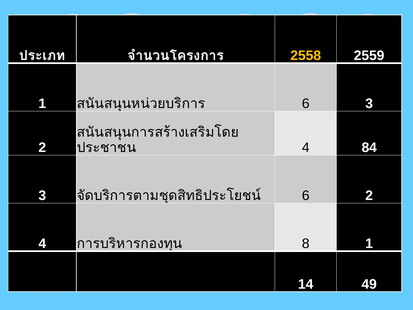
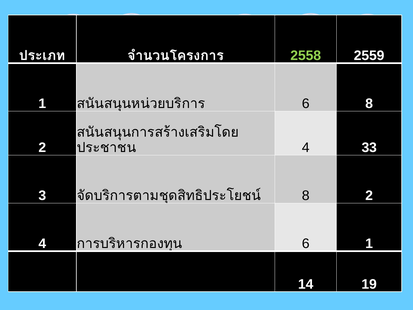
2558 colour: yellow -> light green (306, 56)
6 3: 3 -> 8 (369, 104)
84: 84 -> 33 (369, 148)
6: 6 -> 8 (306, 196)
8: 8 -> 6 (306, 244)
49: 49 -> 19 (369, 284)
